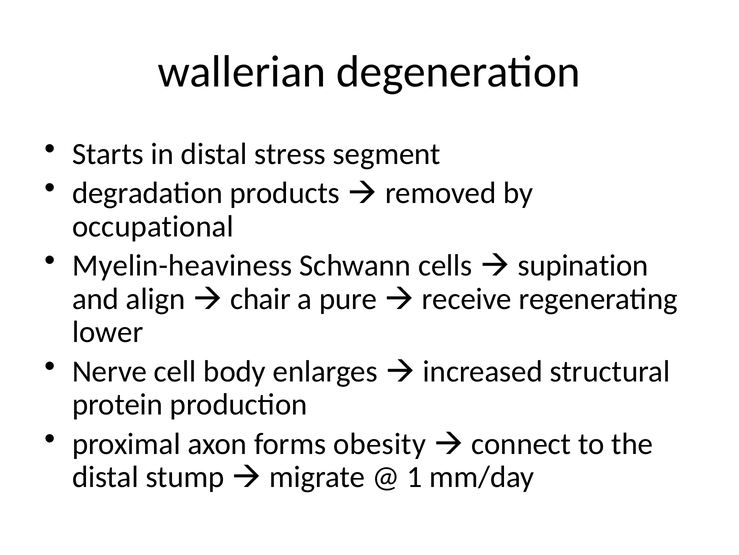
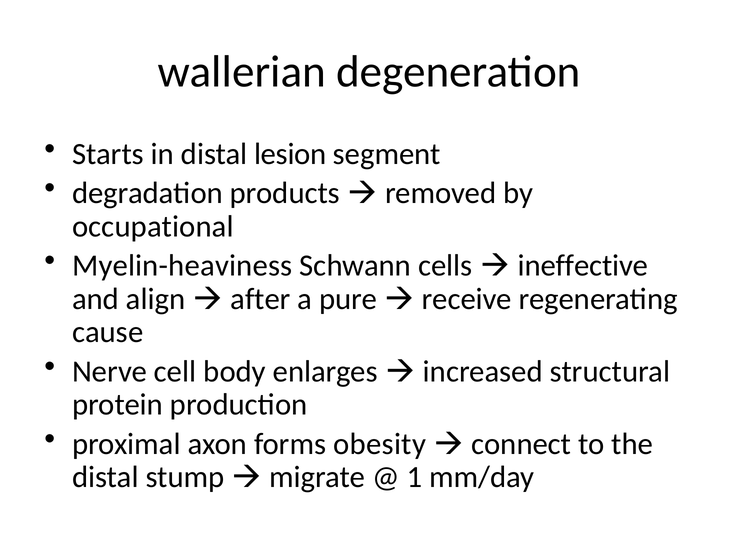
stress: stress -> lesion (290, 154)
supination: supination -> ineffective (583, 265)
chair: chair -> after (260, 298)
lower: lower -> cause (108, 332)
